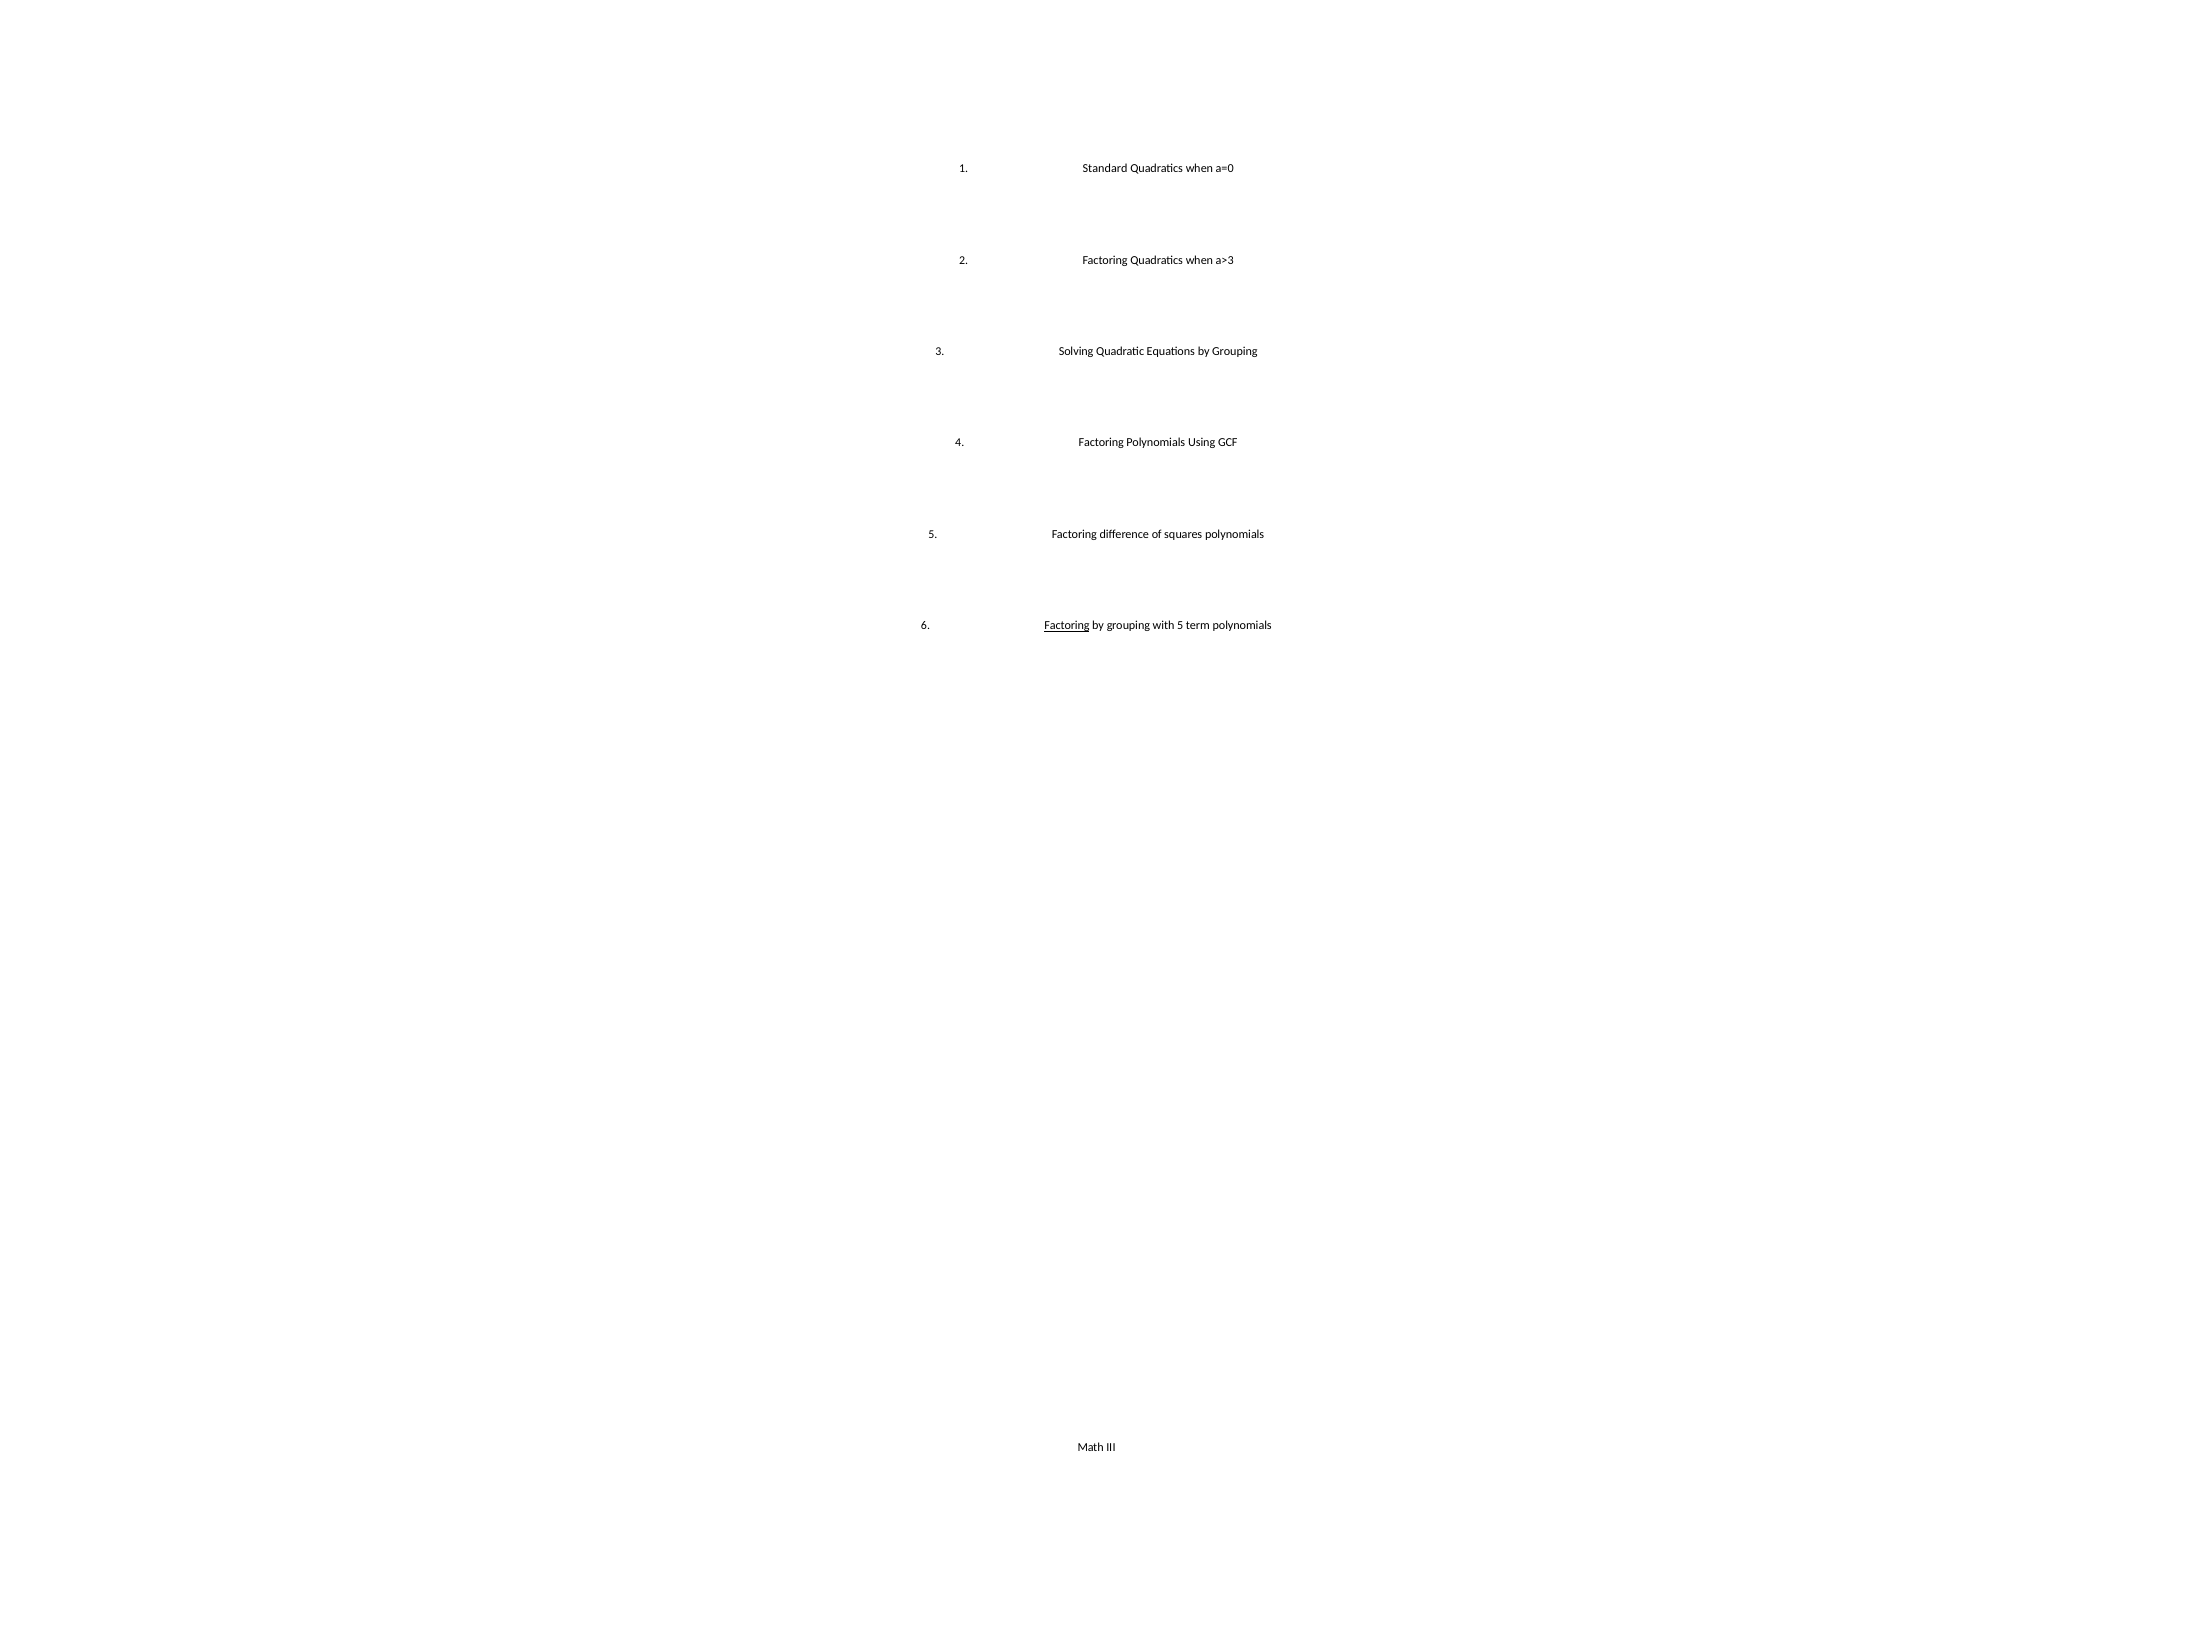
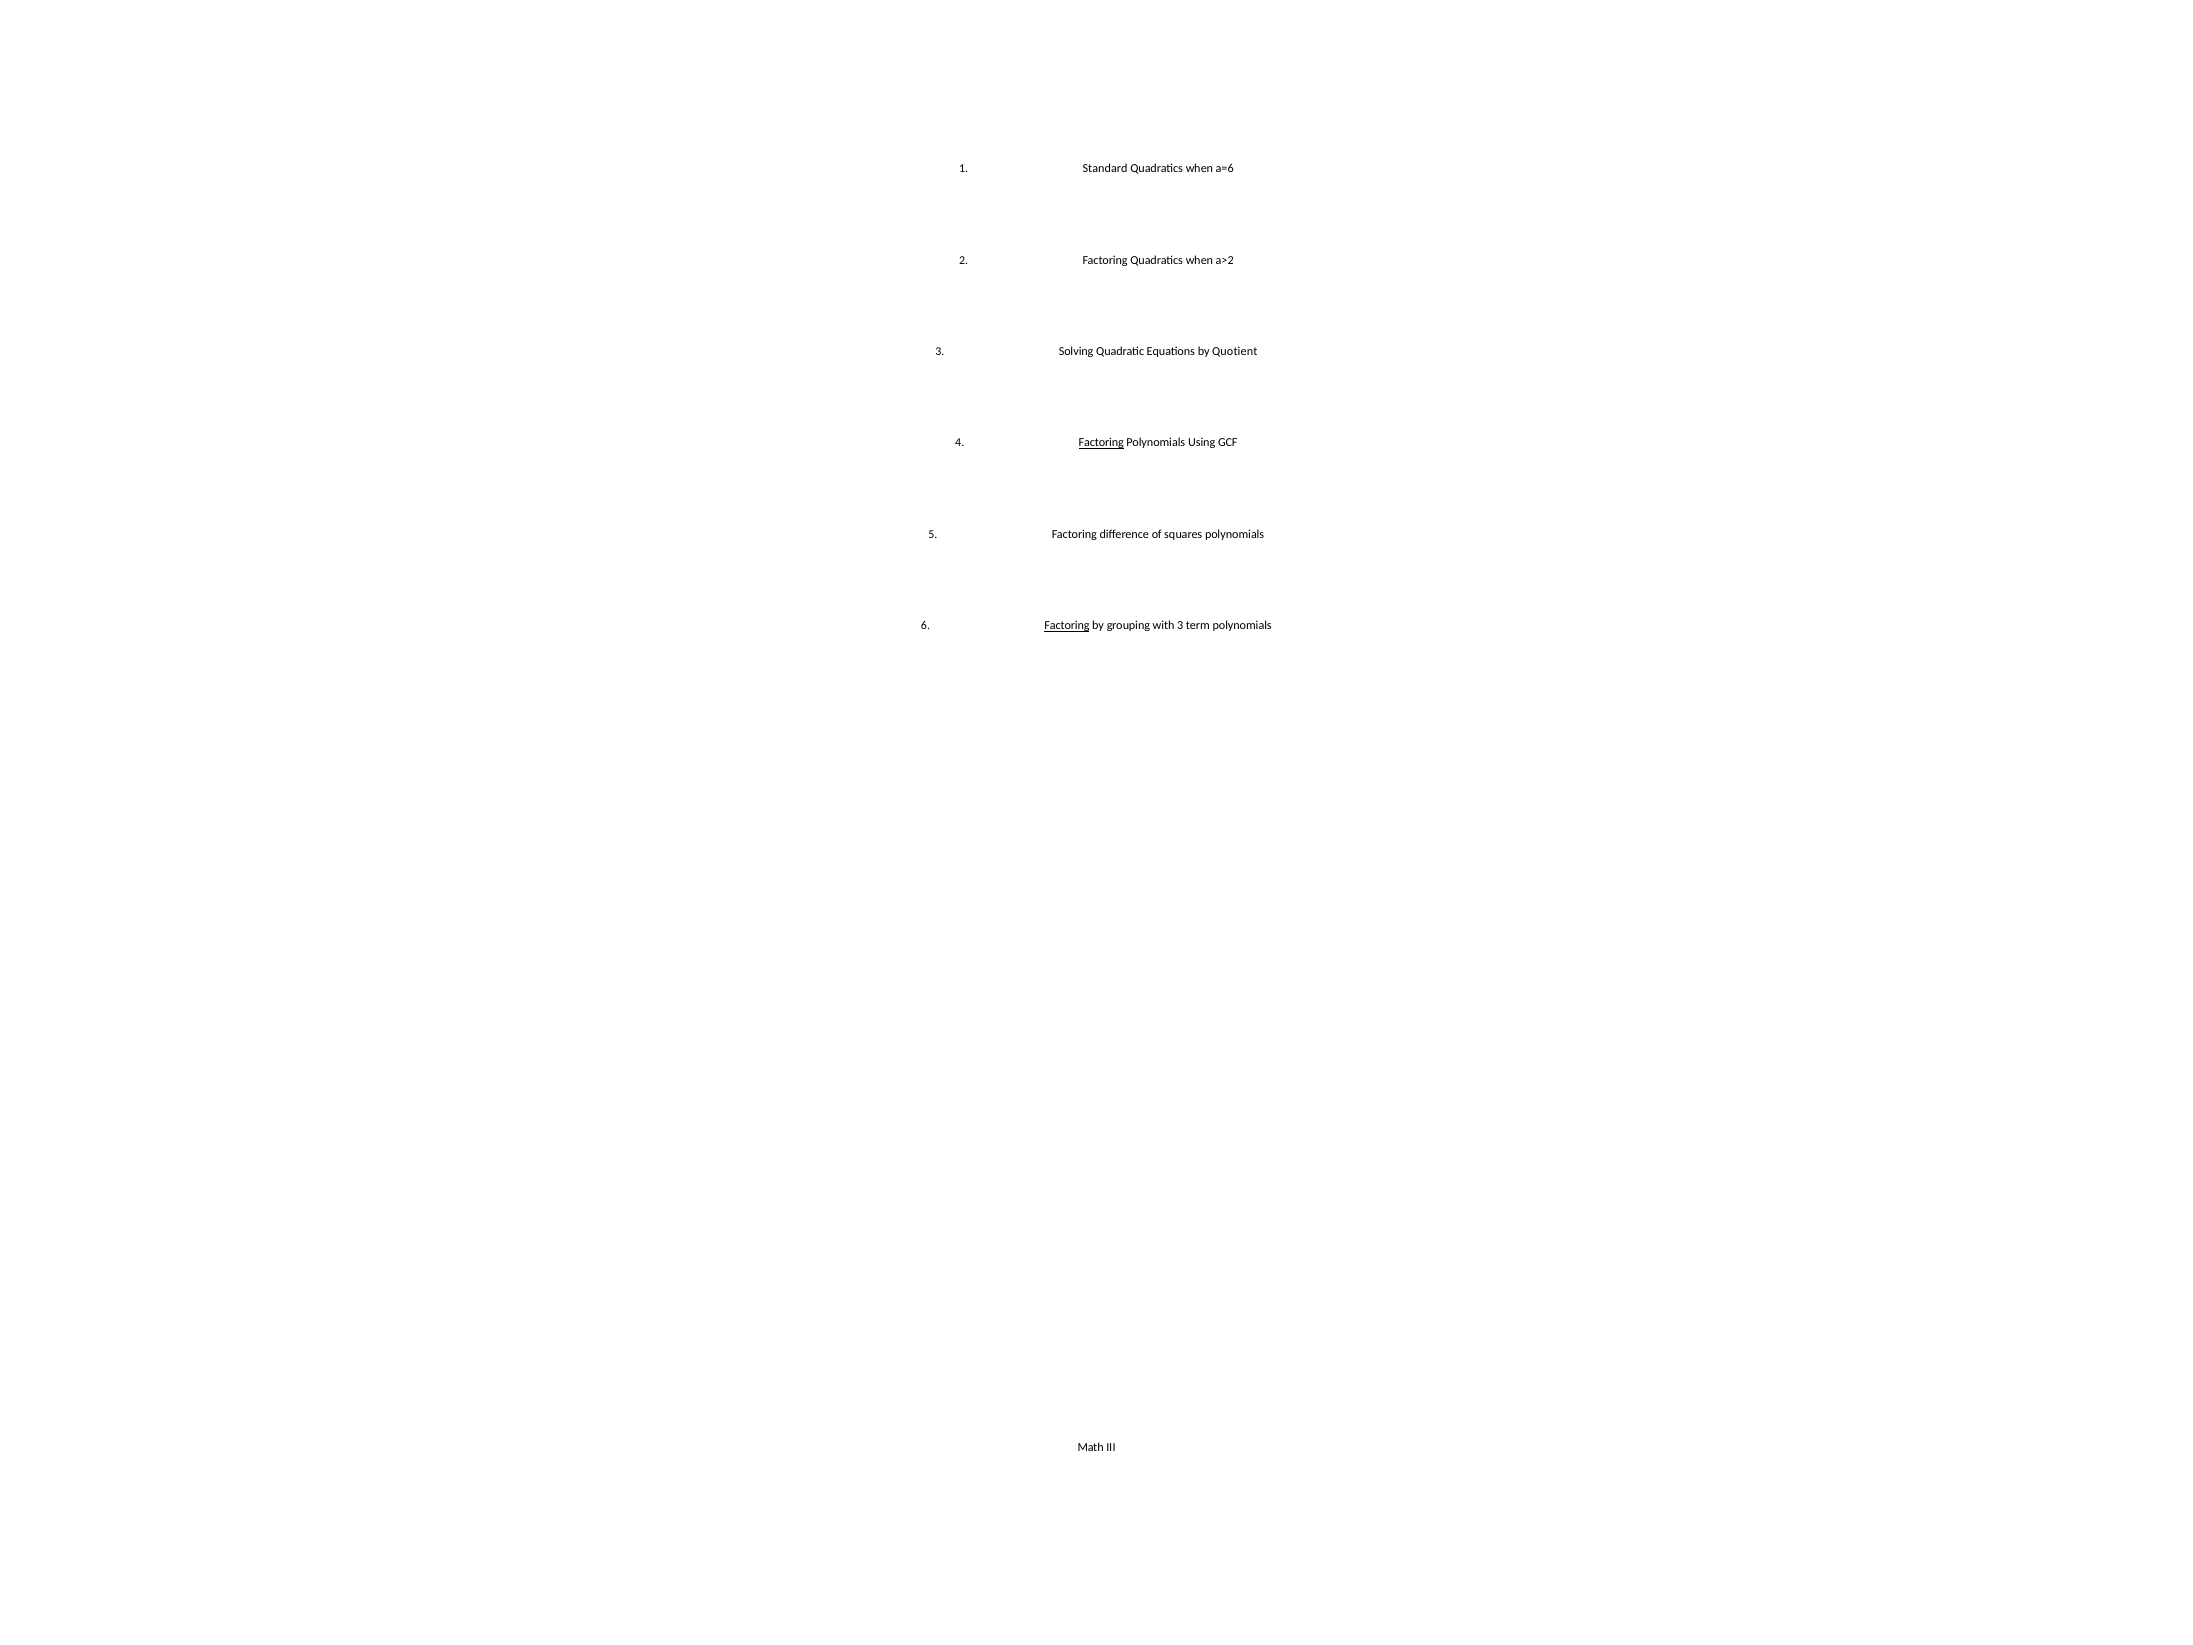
a=0: a=0 -> a=6 (1225, 169)
a>3: a>3 -> a>2 (1225, 260)
Equations by Grouping: Grouping -> Quotient (1235, 352)
Factoring underline: none -> present (1101, 443)
with 5: 5 -> 3 (1180, 626)
